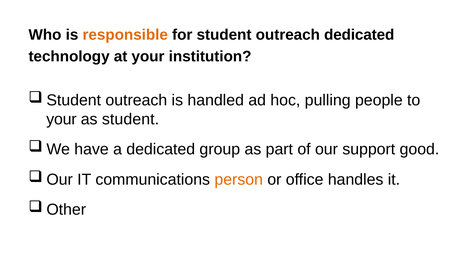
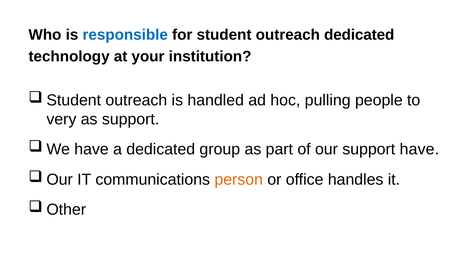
responsible colour: orange -> blue (125, 35)
your: your -> very (61, 119)
as student: student -> support (131, 119)
support good: good -> have (419, 149)
